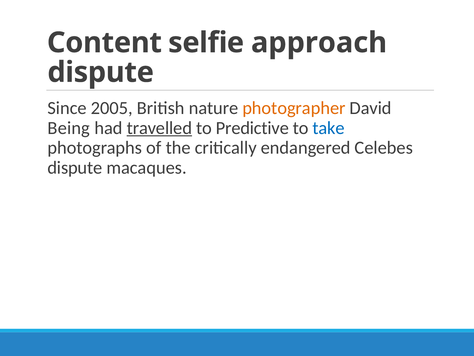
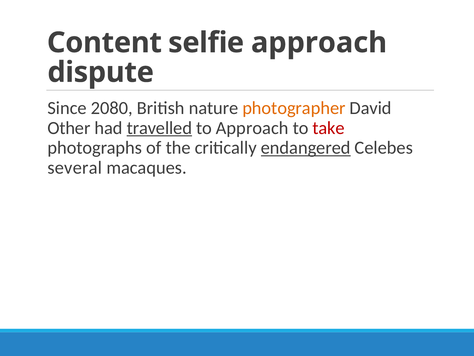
2005: 2005 -> 2080 (112, 108)
Being: Being -> Other (69, 128)
to Predictive: Predictive -> Approach (252, 128)
take colour: blue -> red (329, 128)
endangered underline: none -> present (306, 148)
dispute: dispute -> several (75, 167)
